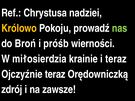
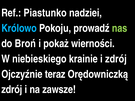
Chrystusa: Chrystusa -> Piastunko (45, 13)
Królowo colour: yellow -> light blue (19, 28)
próśb: próśb -> pokaż (56, 44)
miłosierdzia: miłosierdzia -> niebieskiego (39, 59)
i teraz: teraz -> zdrój (116, 59)
